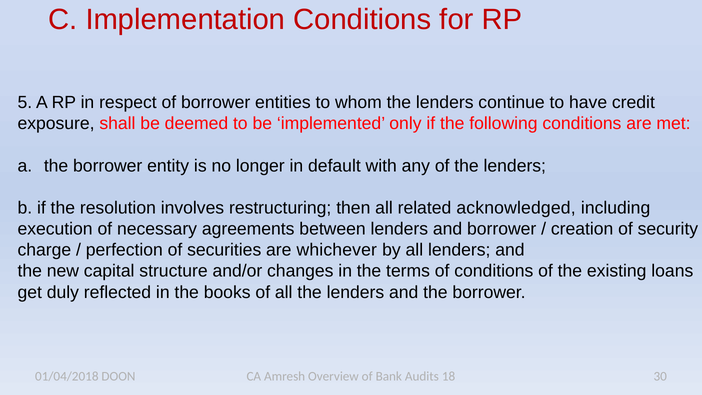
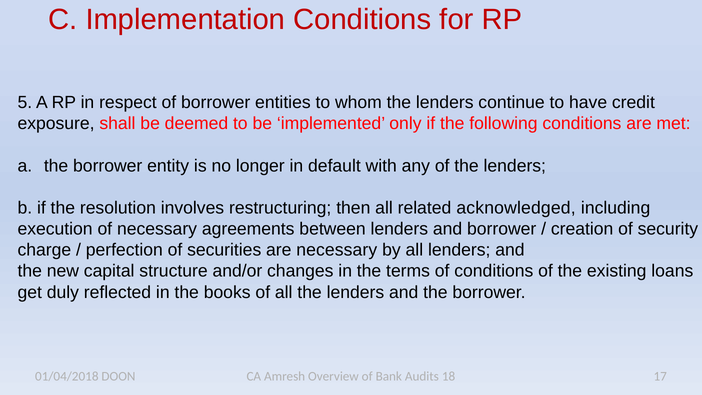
are whichever: whichever -> necessary (337, 250)
30: 30 -> 17 (660, 376)
